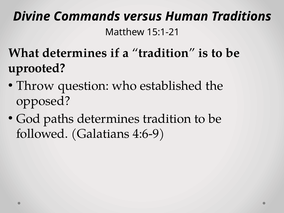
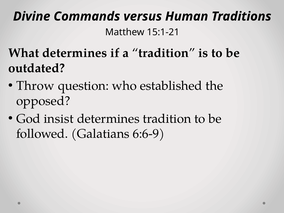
uprooted: uprooted -> outdated (37, 68)
paths: paths -> insist (59, 119)
4:6-9: 4:6-9 -> 6:6-9 (149, 134)
